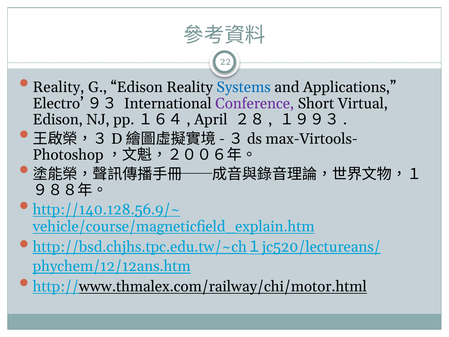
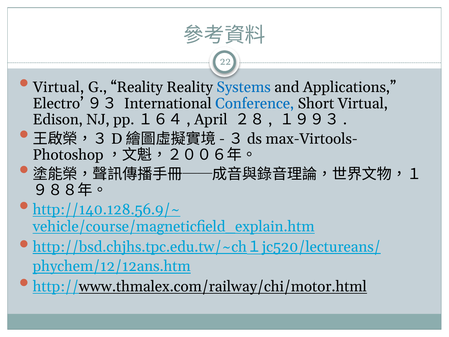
Reality: Reality -> Virtual (59, 87)
G Edison: Edison -> Reality (137, 87)
Conference colour: purple -> blue (255, 103)
